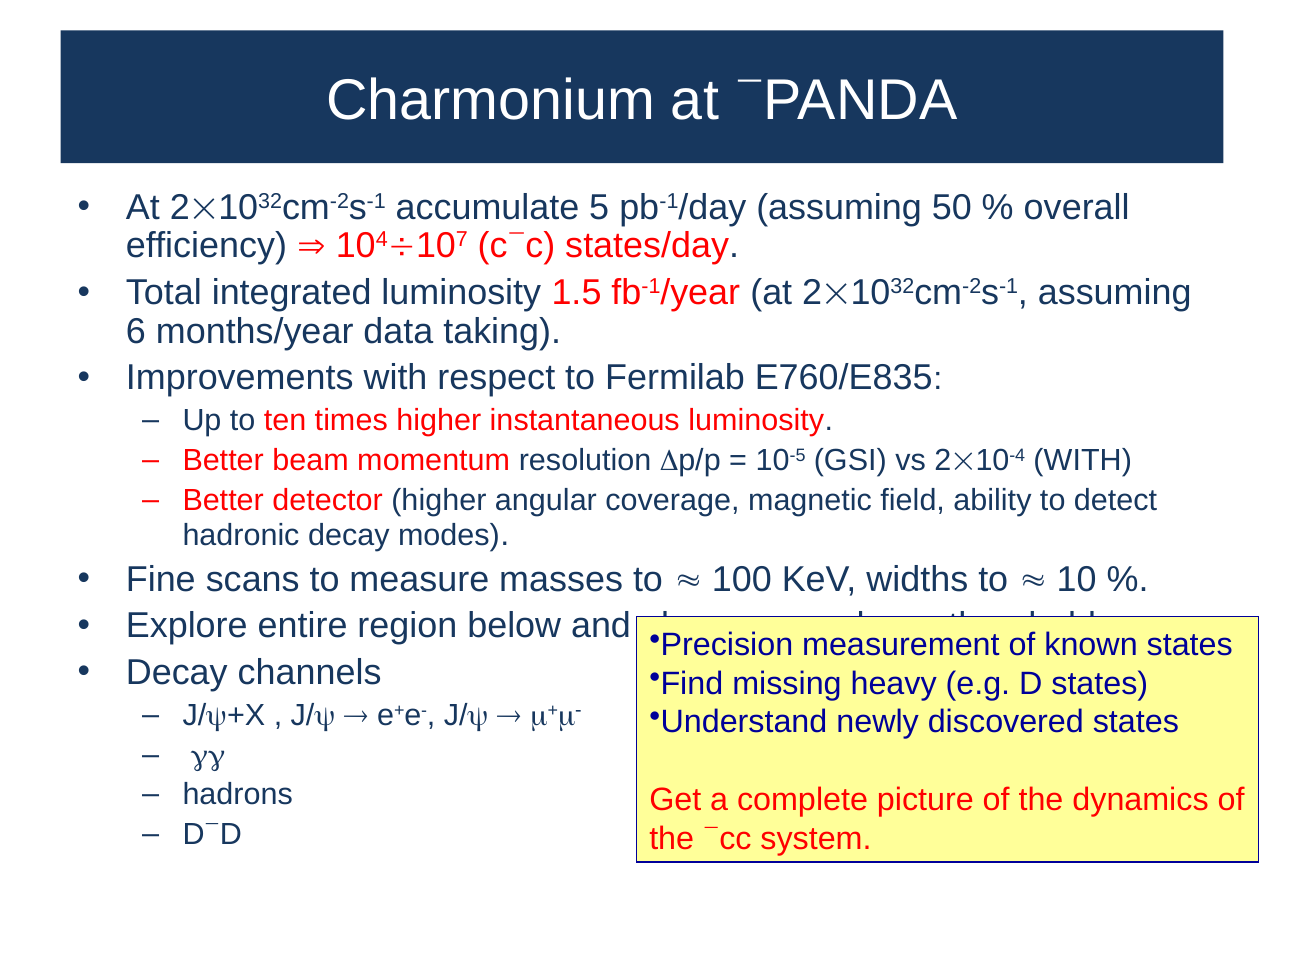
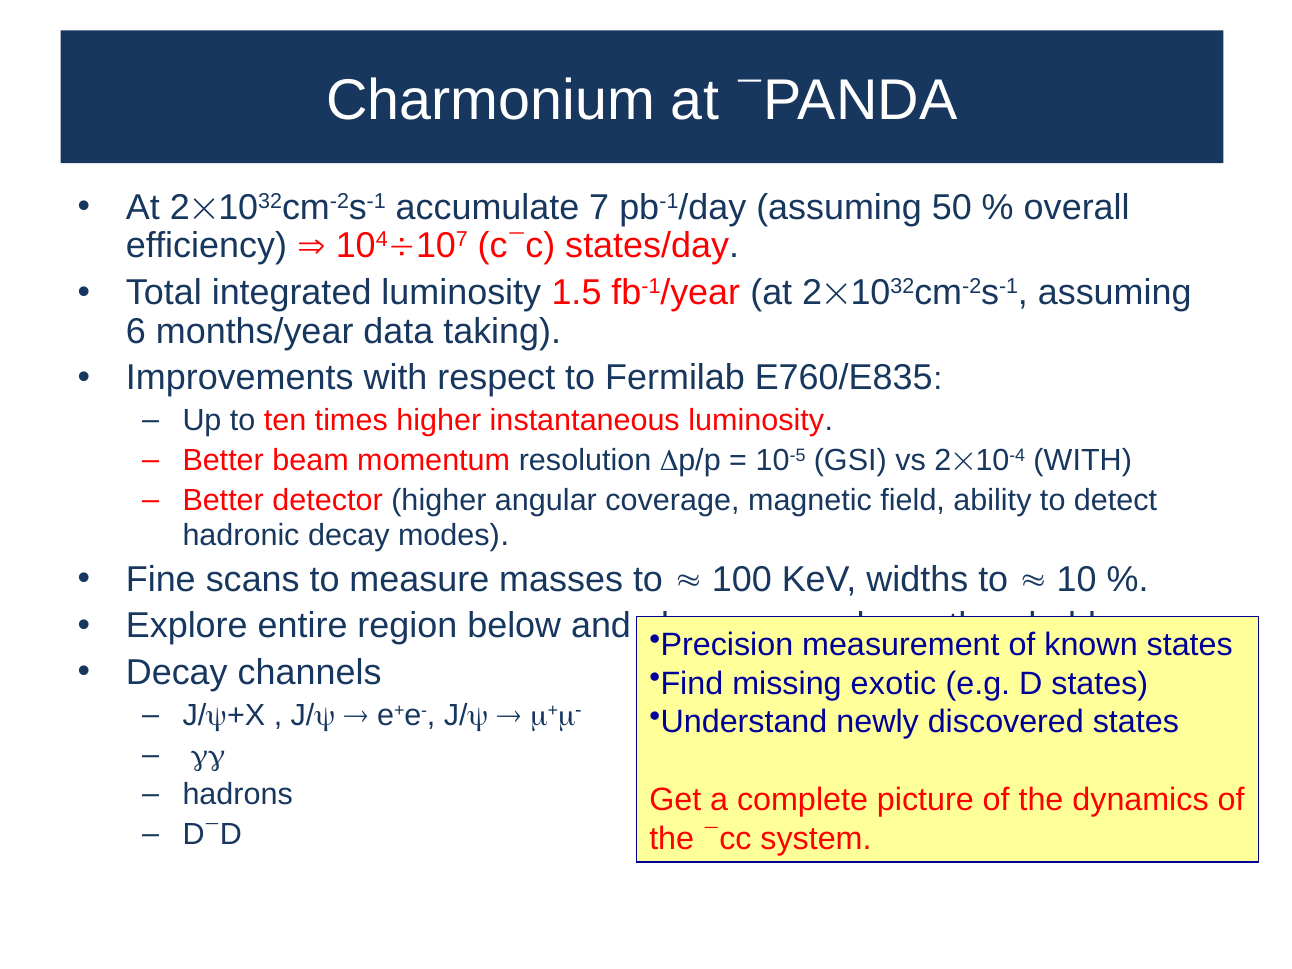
5: 5 -> 7 (599, 207)
heavy: heavy -> exotic (893, 684)
